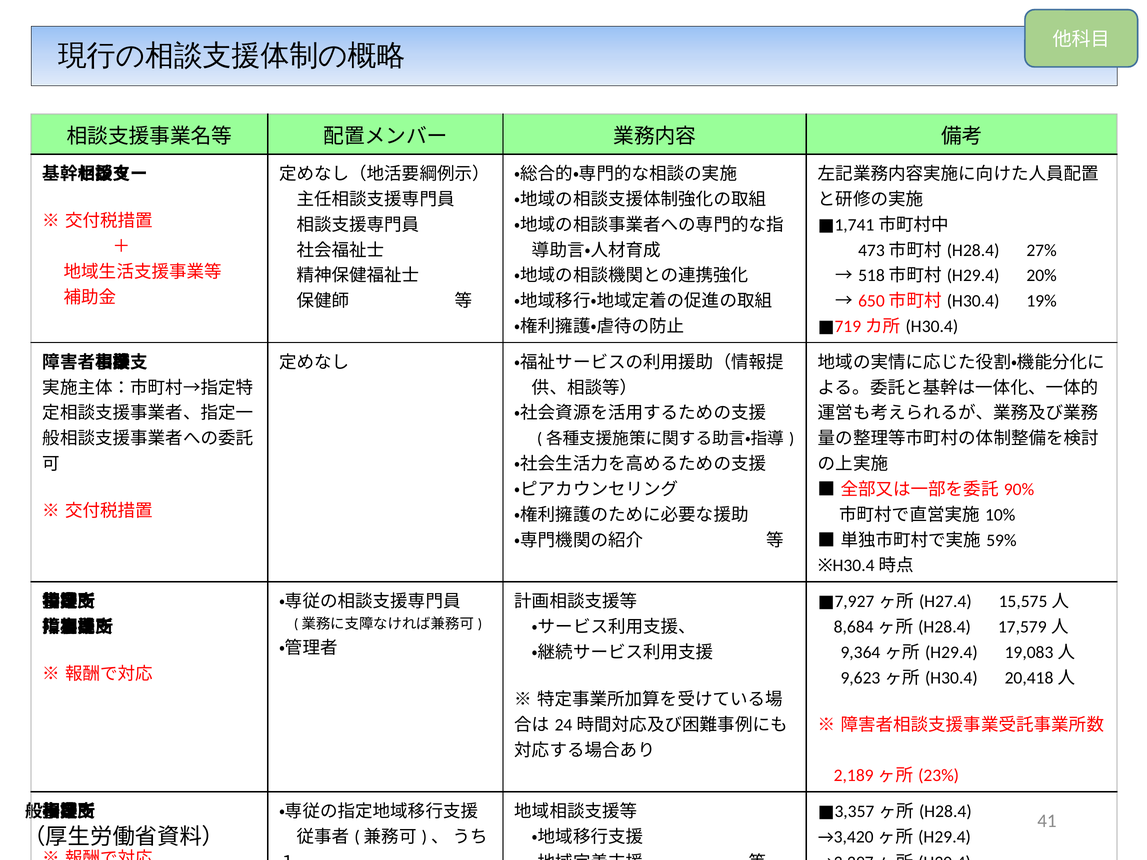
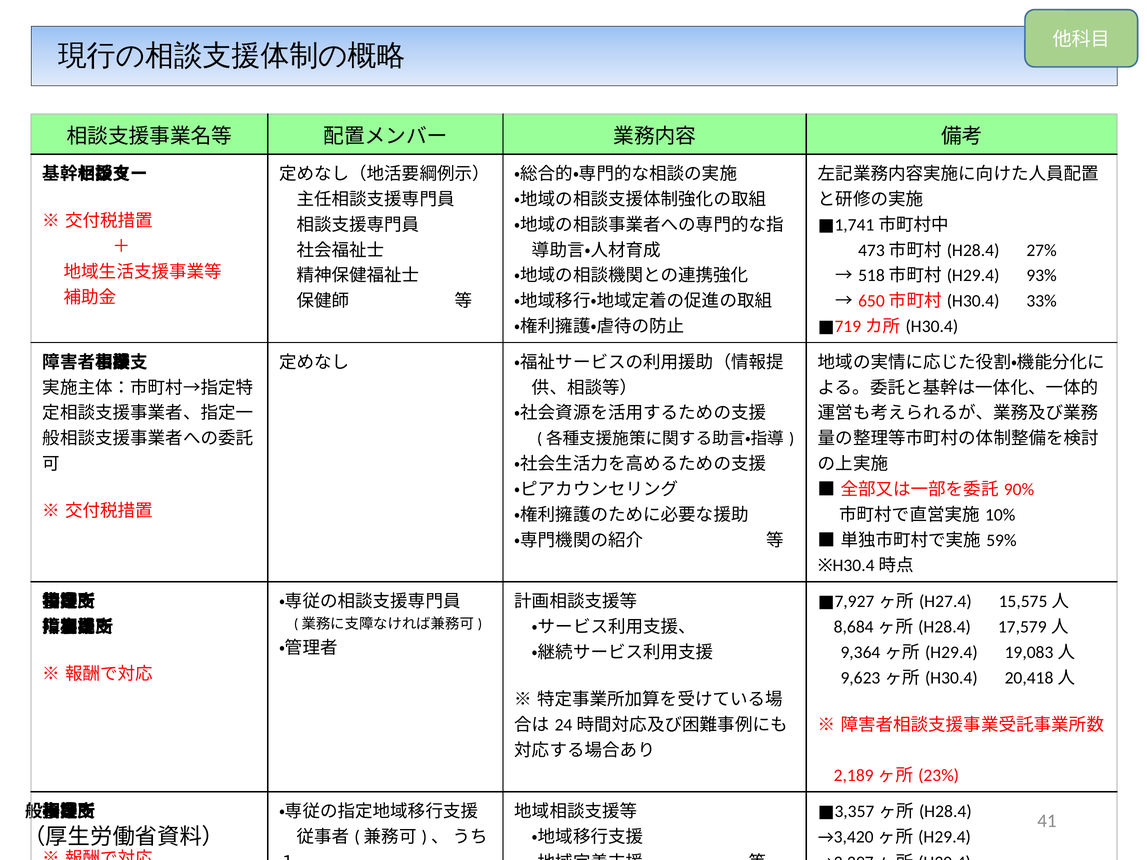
20%: 20% -> 93% (1042, 276)
19%: 19% -> 33% (1042, 301)
